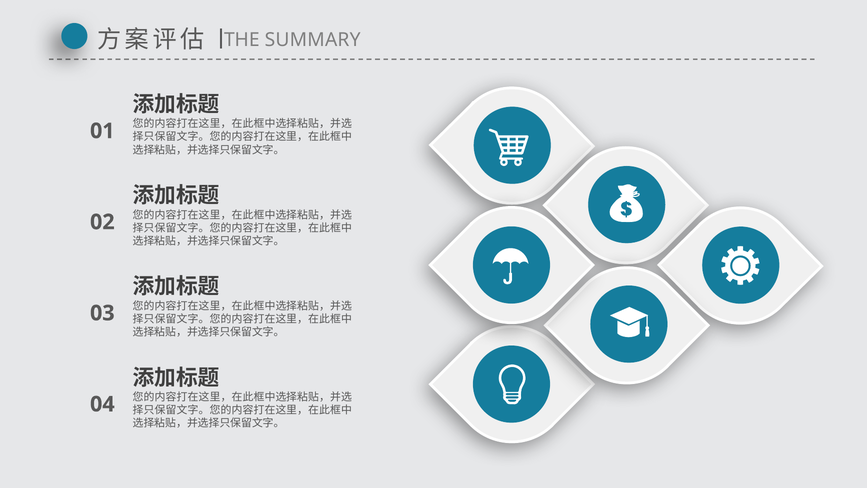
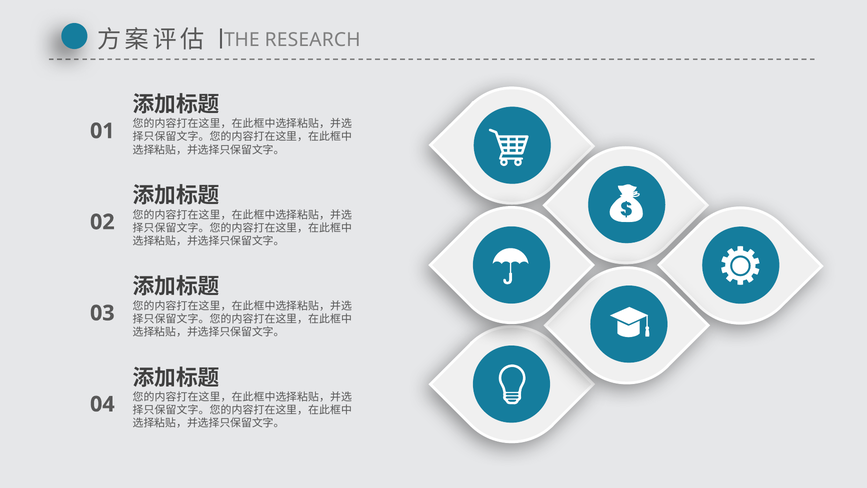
SUMMARY: SUMMARY -> RESEARCH (313, 40)
